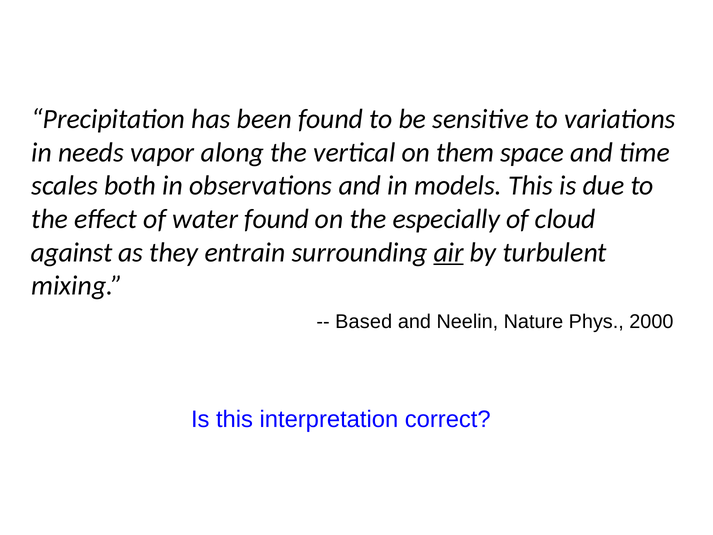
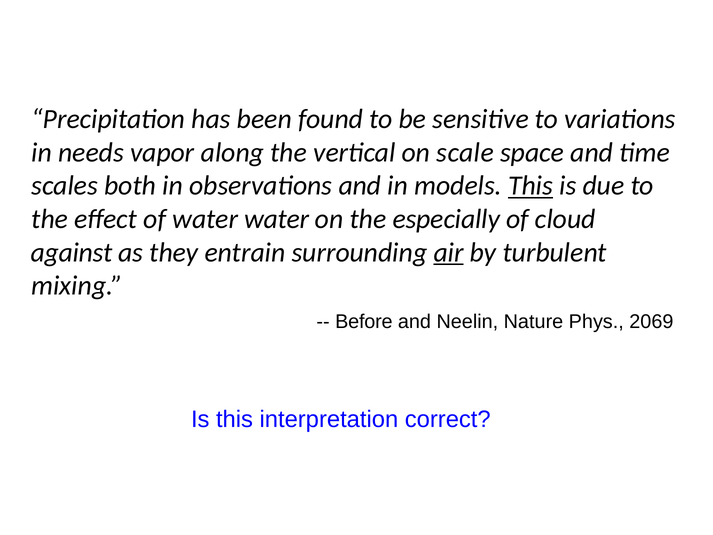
them: them -> scale (465, 152)
This underline: none -> present (531, 186)
water found: found -> water (277, 219)
Based: Based -> Before (364, 322)
2000: 2000 -> 2069 (651, 322)
